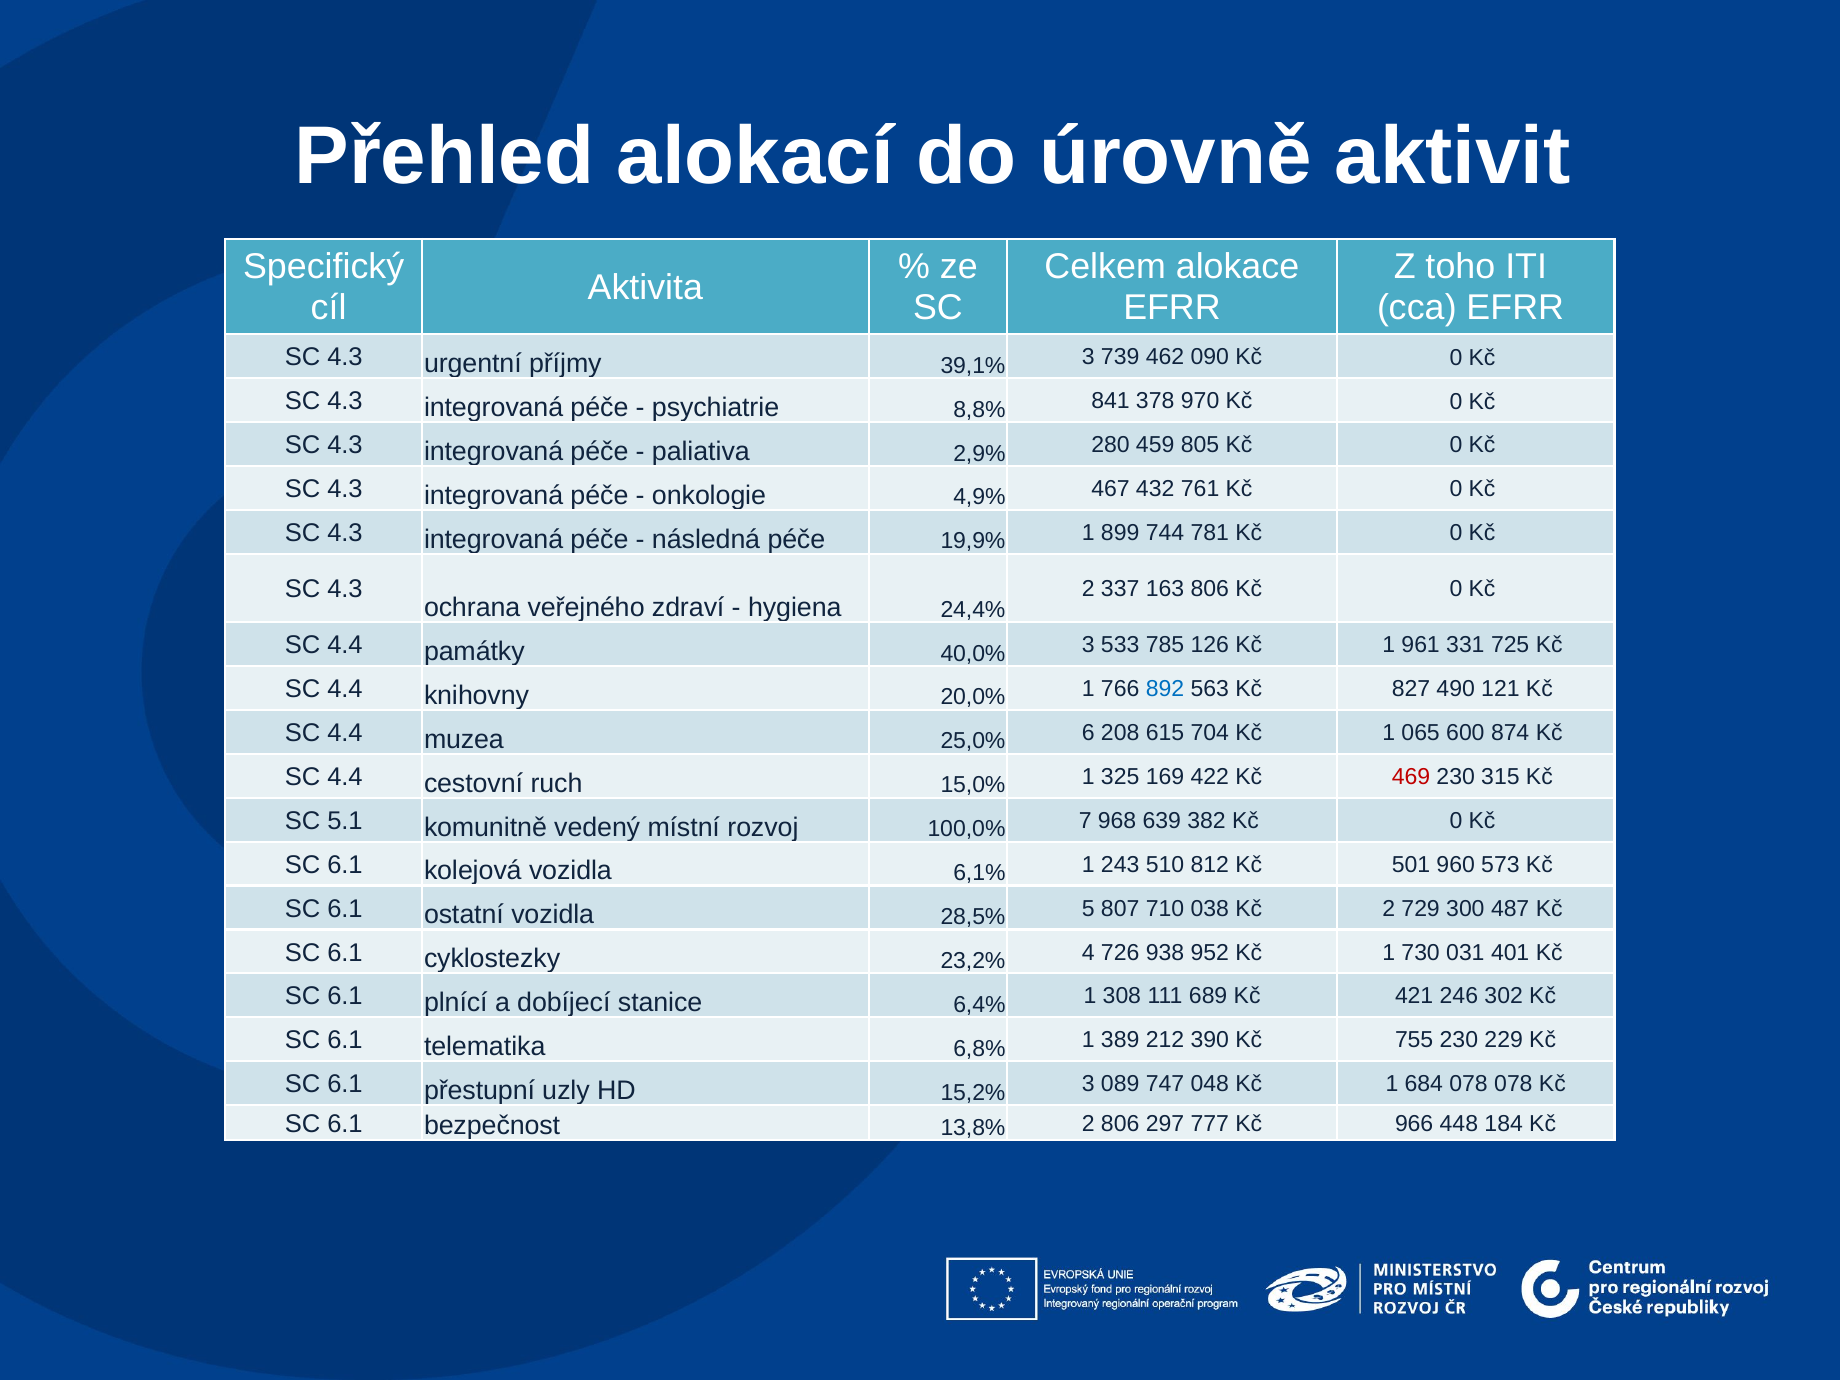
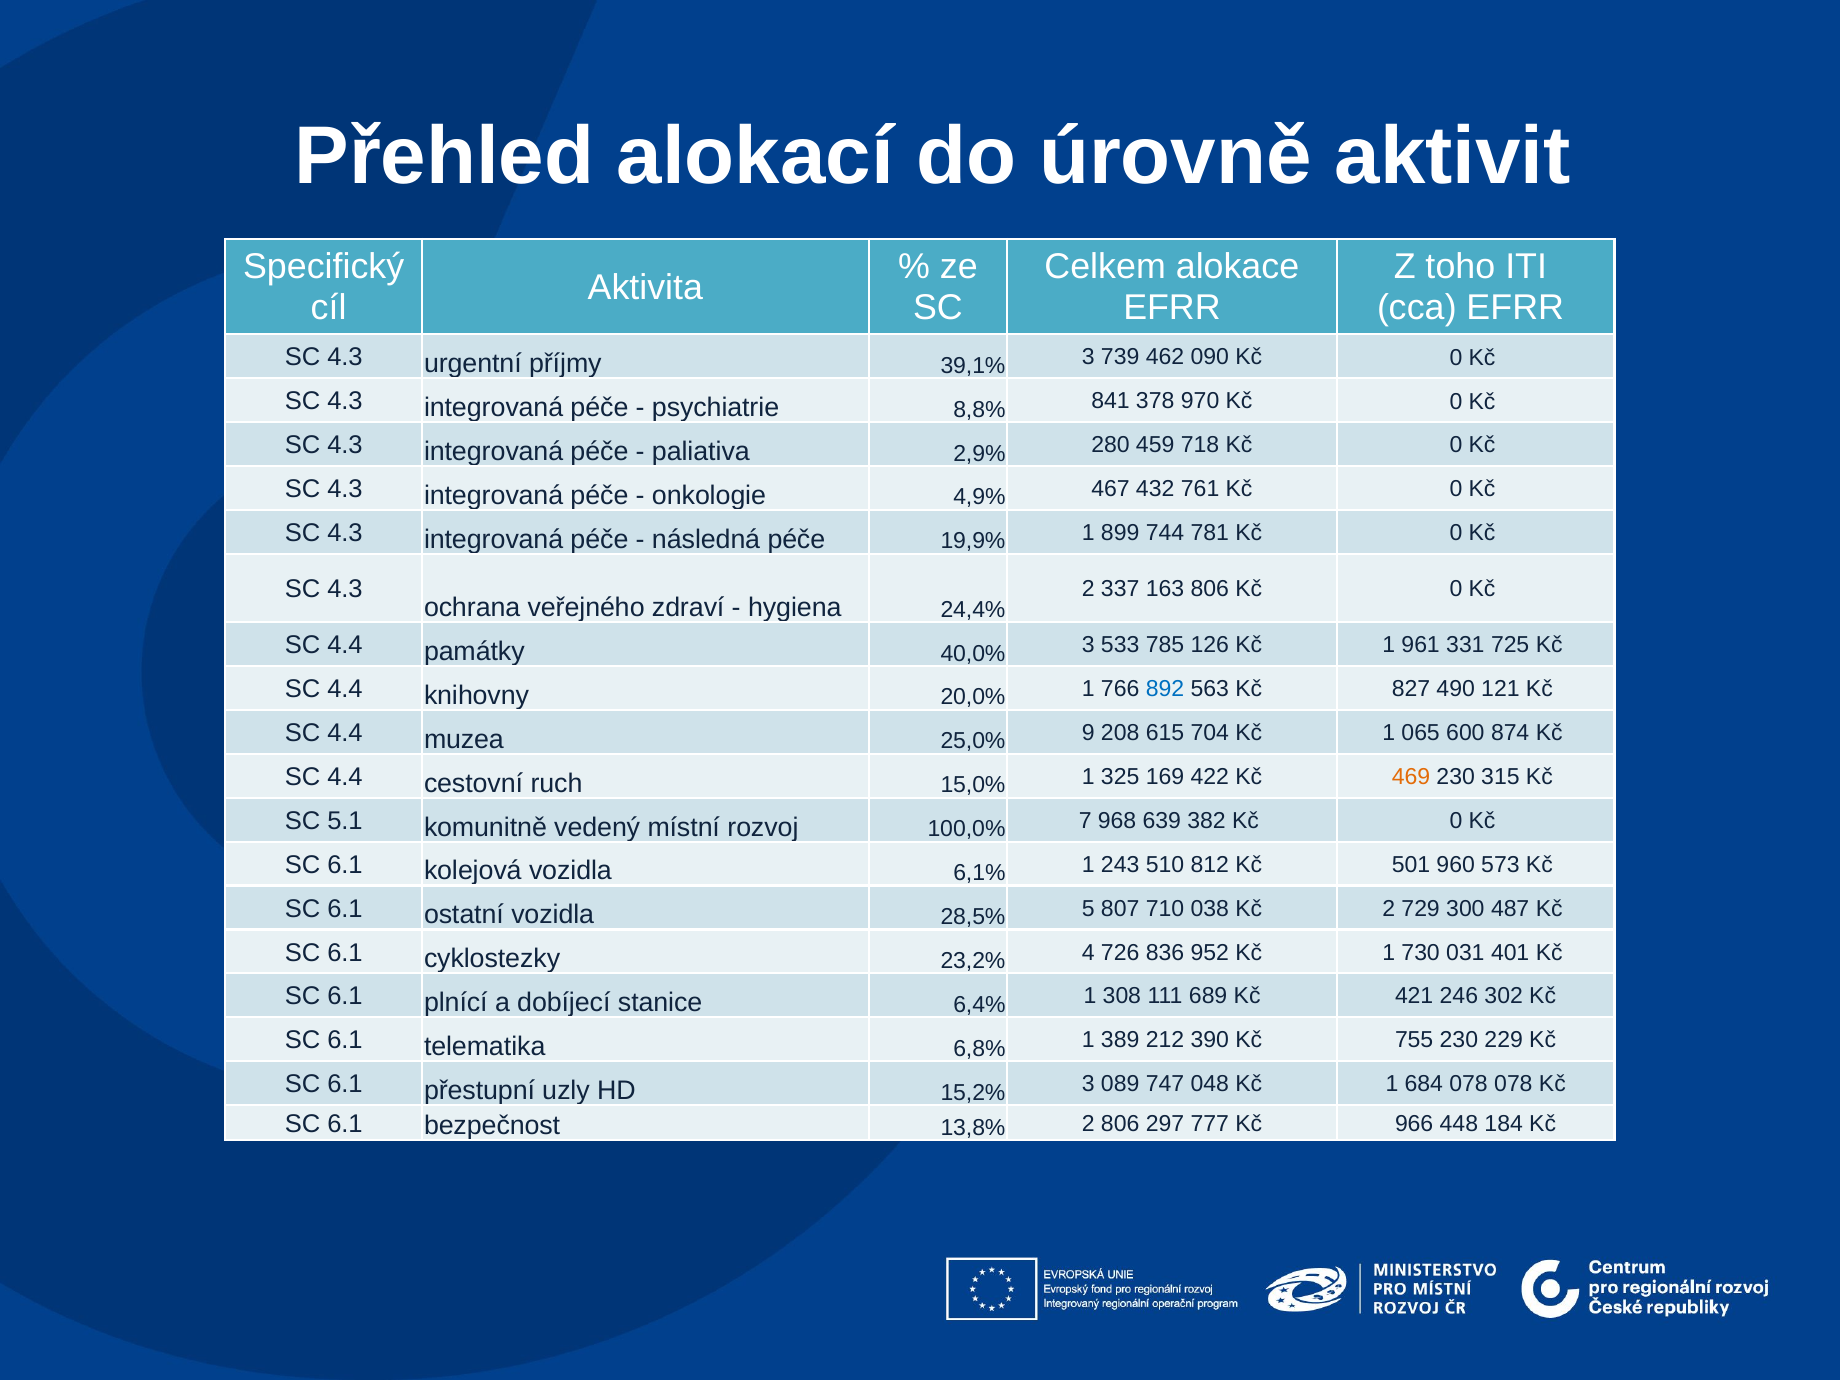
805: 805 -> 718 (1200, 445)
6: 6 -> 9 (1088, 733)
469 colour: red -> orange (1411, 777)
938: 938 -> 836 (1165, 952)
